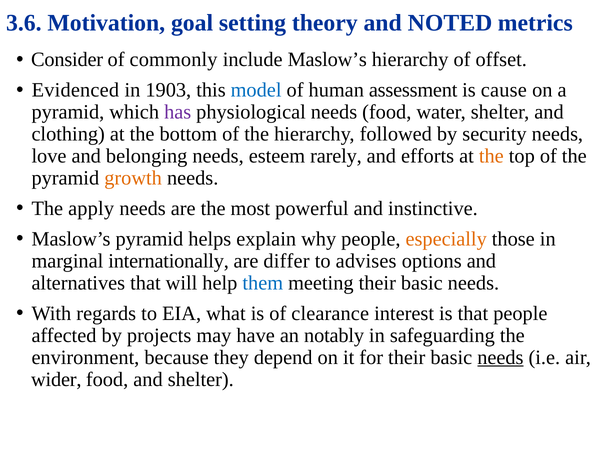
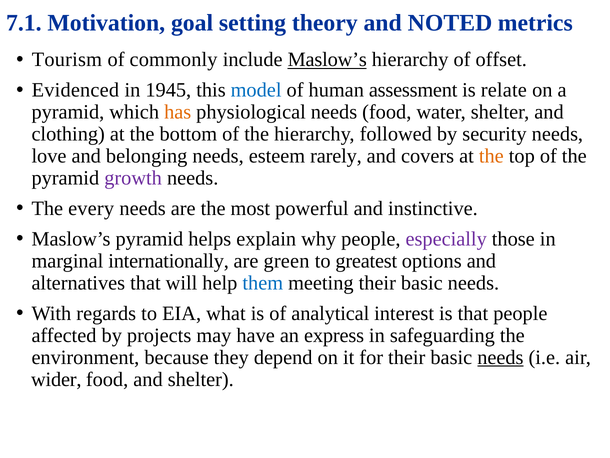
3.6: 3.6 -> 7.1 (24, 23)
Consider: Consider -> Tourism (67, 60)
Maslow’s underline: none -> present (327, 60)
1903: 1903 -> 1945 (168, 90)
cause: cause -> relate (504, 90)
has colour: purple -> orange (178, 112)
efforts: efforts -> covers (428, 156)
growth colour: orange -> purple (133, 178)
apply: apply -> every (91, 208)
especially colour: orange -> purple (446, 239)
differ: differ -> green (286, 261)
advises: advises -> greatest (366, 261)
clearance: clearance -> analytical (330, 313)
notably: notably -> express (334, 335)
